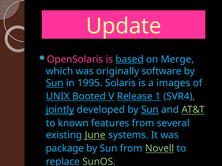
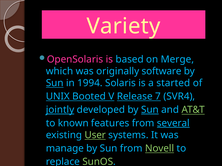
Update: Update -> Variety (123, 26)
based underline: present -> none (130, 60)
1995: 1995 -> 1994 (90, 83)
images: images -> started (173, 83)
1: 1 -> 7 (158, 97)
several underline: none -> present (173, 123)
June: June -> User (95, 135)
package: package -> manage (65, 149)
